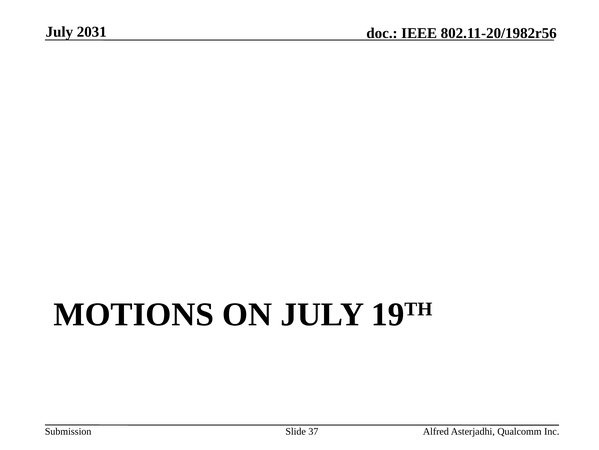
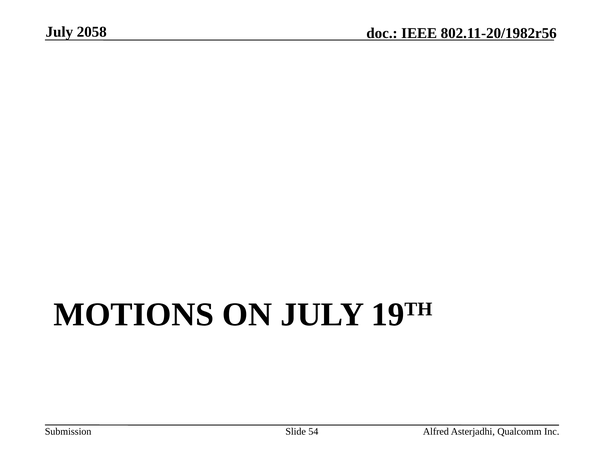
2031: 2031 -> 2058 (92, 32)
37: 37 -> 54 (313, 431)
